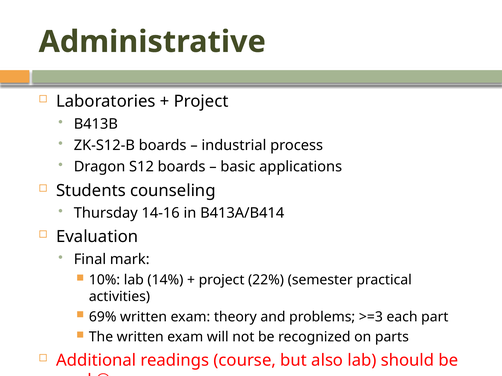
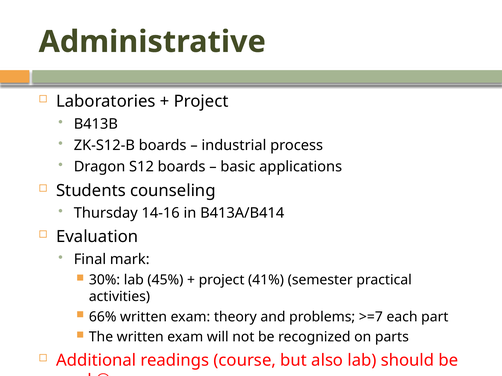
10%: 10% -> 30% (105, 280)
14%: 14% -> 45% (165, 280)
22%: 22% -> 41% (266, 280)
69%: 69% -> 66% (103, 317)
>=3: >=3 -> >=7 (371, 317)
